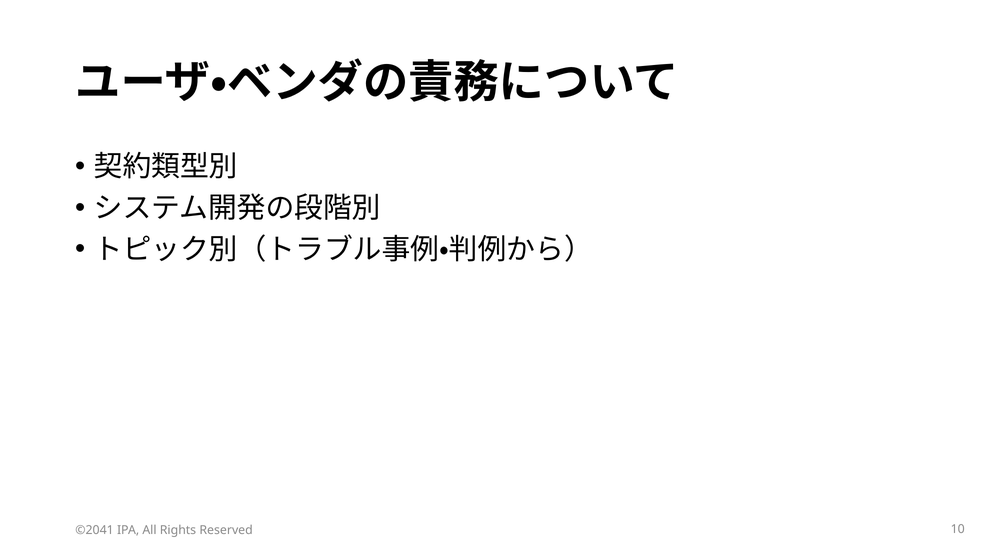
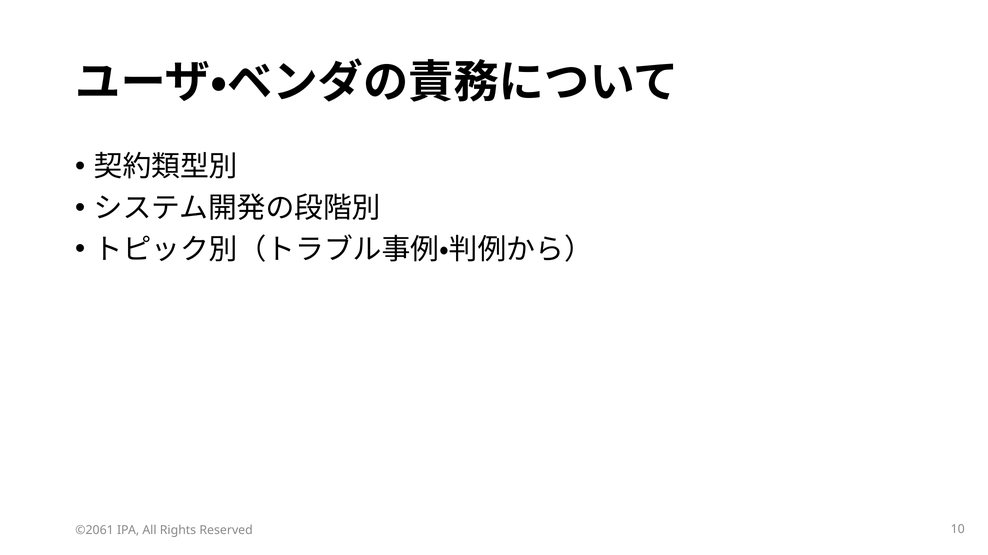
©2041: ©2041 -> ©2061 (95, 531)
